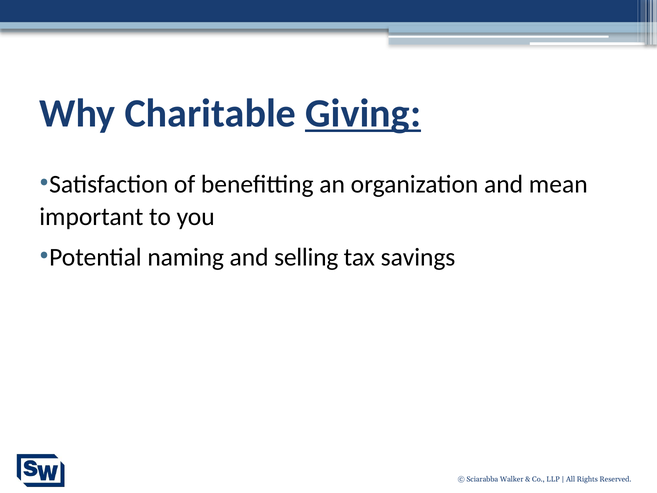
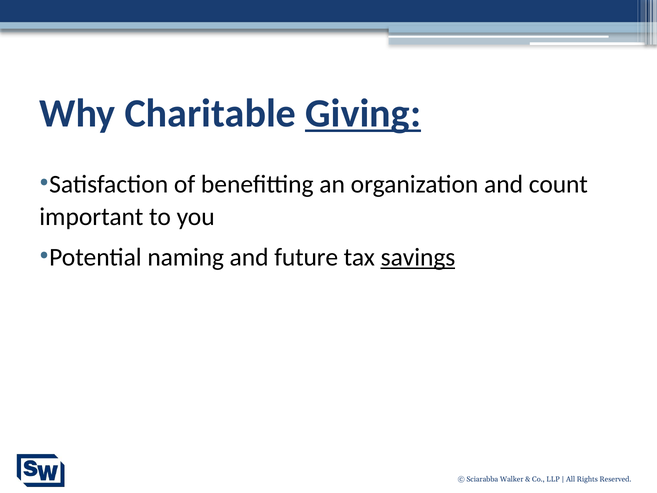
mean: mean -> count (558, 184)
selling: selling -> future (306, 257)
savings underline: none -> present (418, 257)
